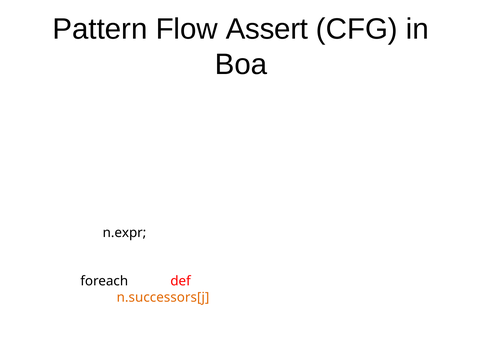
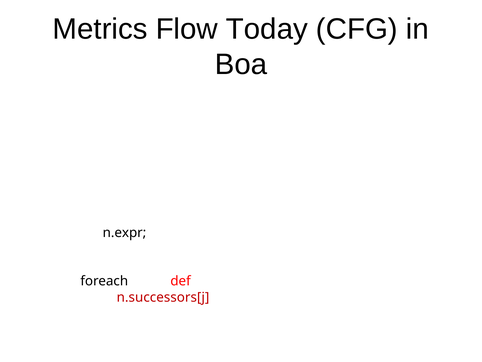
Pattern: Pattern -> Metrics (100, 29)
Assert: Assert -> Today (267, 29)
n.successors[j colour: orange -> red (163, 297)
